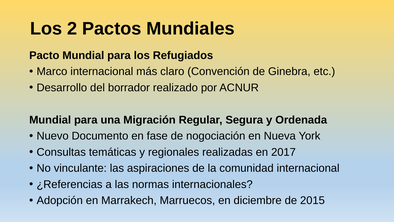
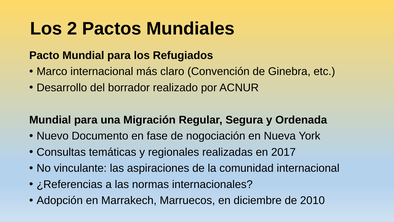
2015: 2015 -> 2010 (312, 200)
